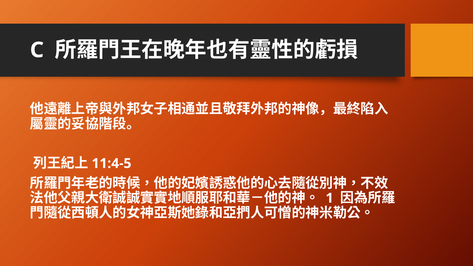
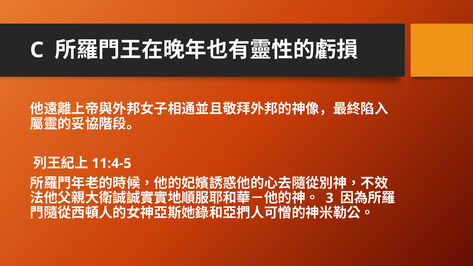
1: 1 -> 3 (330, 198)
